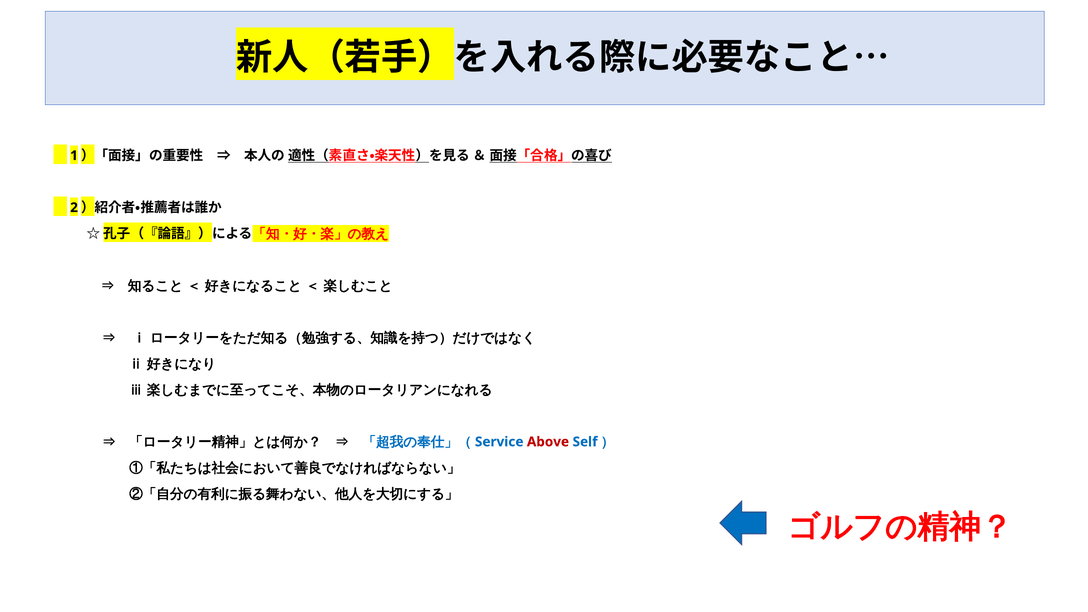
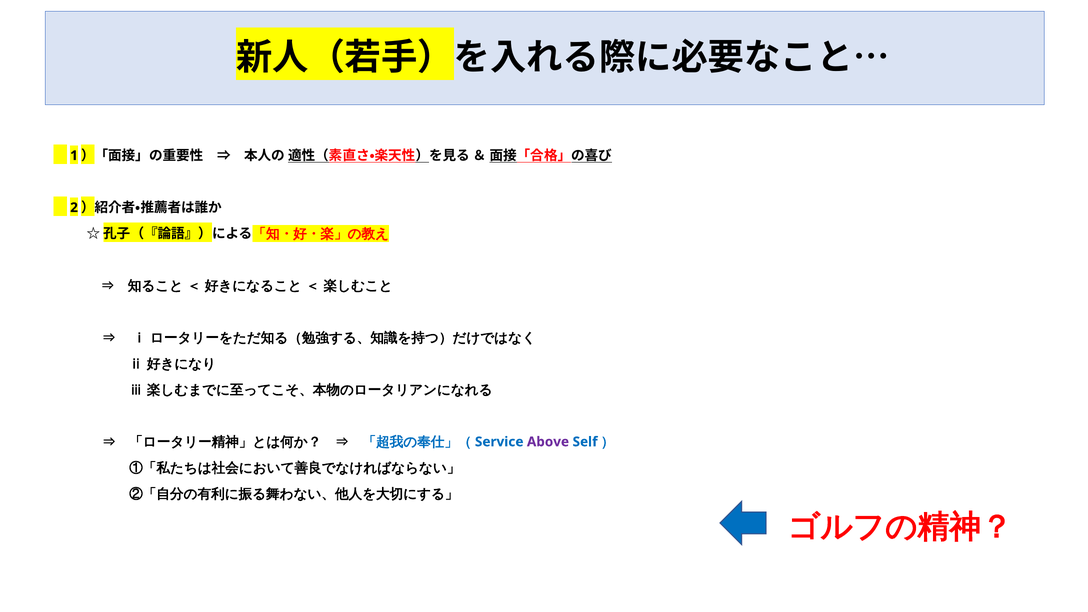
Above colour: red -> purple (548, 442)
